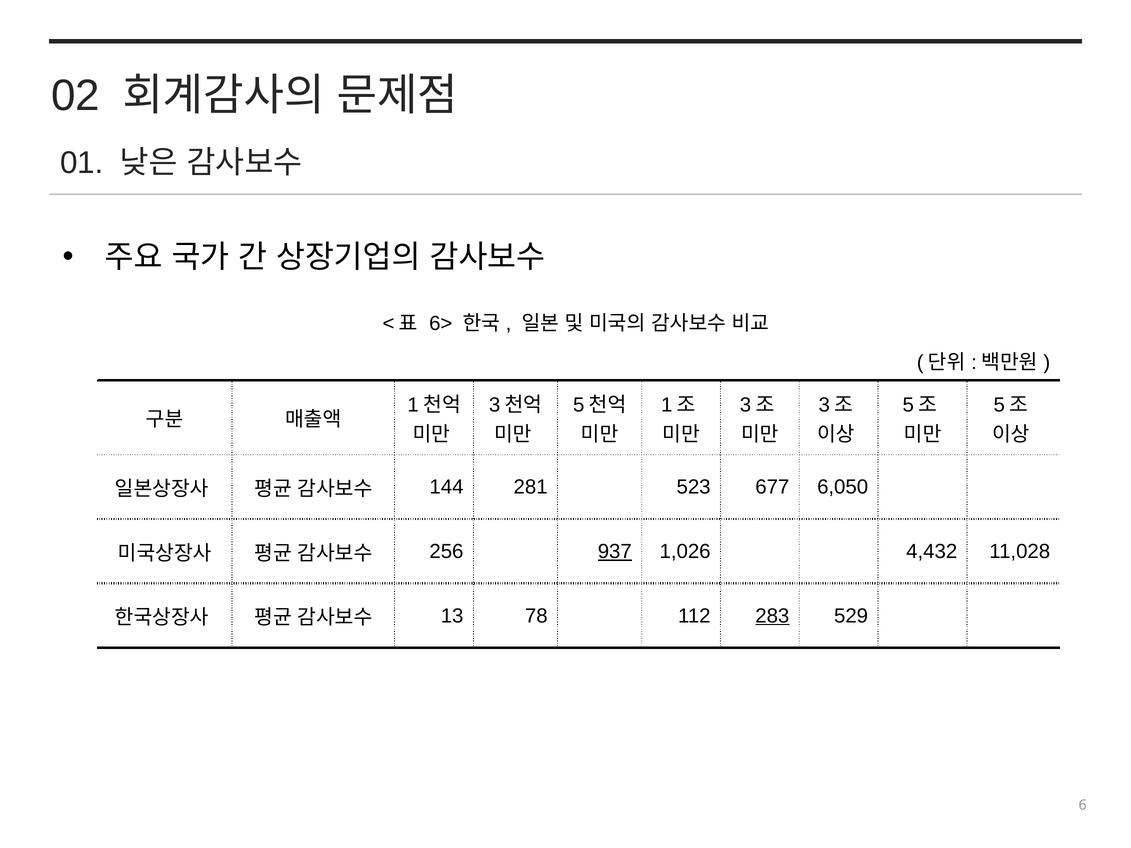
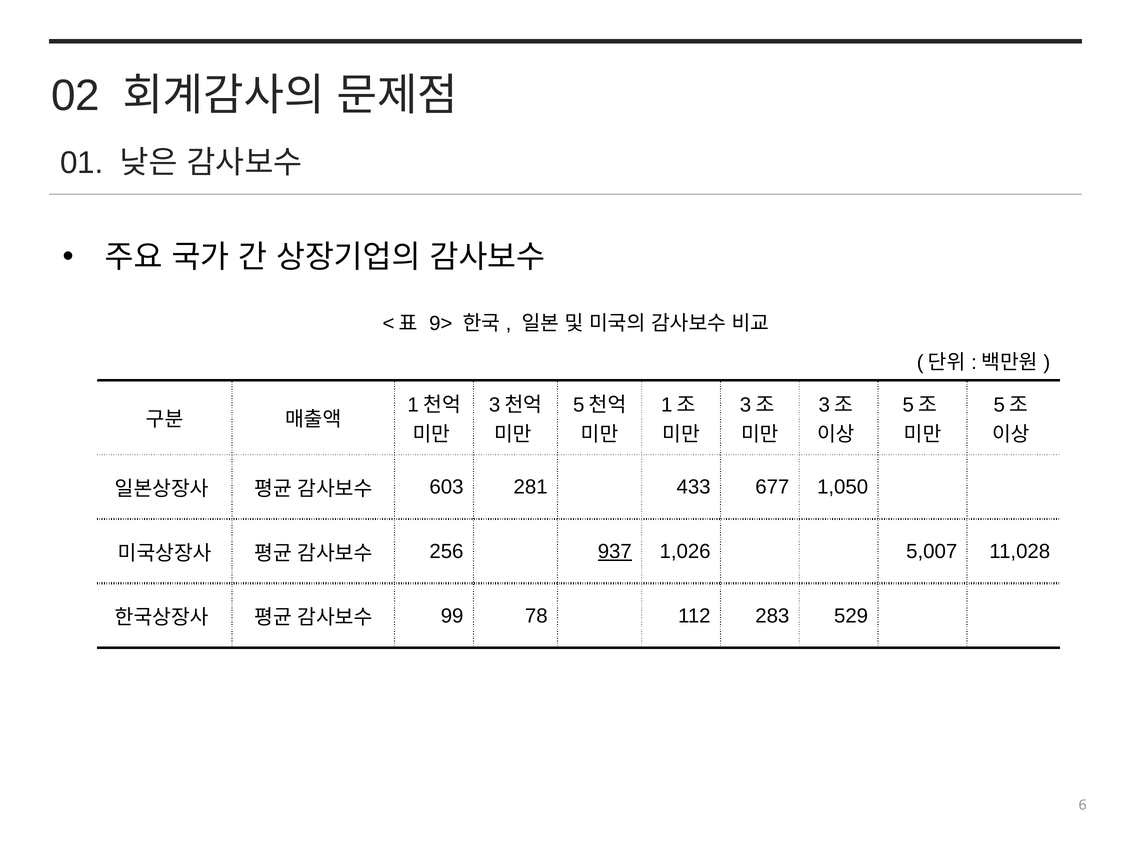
6>: 6> -> 9> (441, 324)
144: 144 -> 603 (446, 487)
523: 523 -> 433 (694, 487)
6,050: 6,050 -> 1,050 (843, 487)
4,432: 4,432 -> 5,007 (932, 552)
13: 13 -> 99 (452, 616)
283 underline: present -> none (772, 616)
